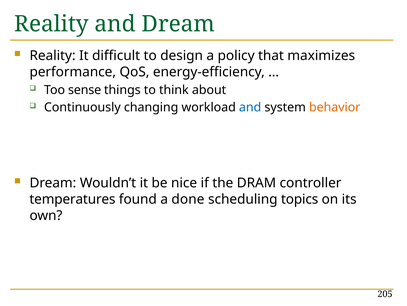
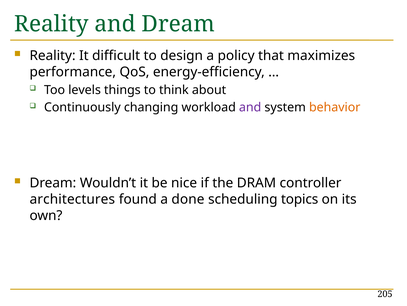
sense: sense -> levels (85, 90)
and colour: blue -> purple (250, 107)
temperatures: temperatures -> architectures (72, 199)
